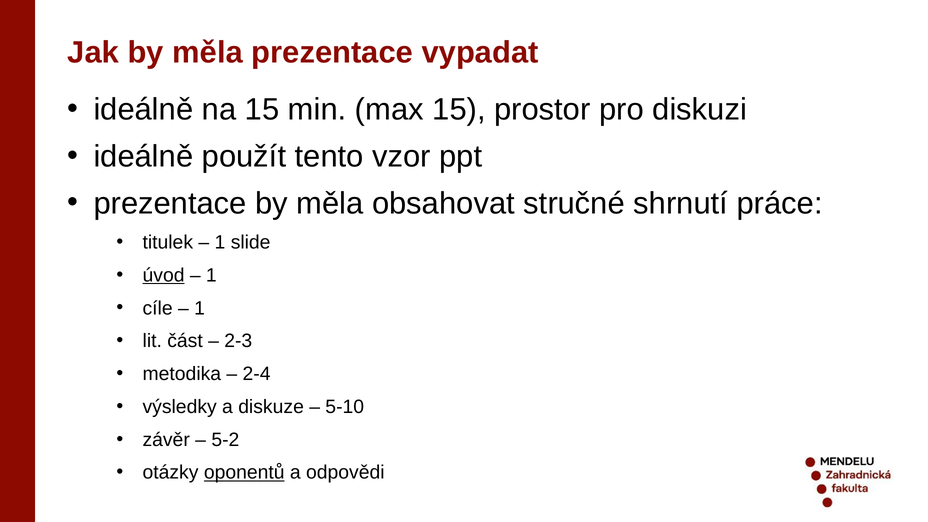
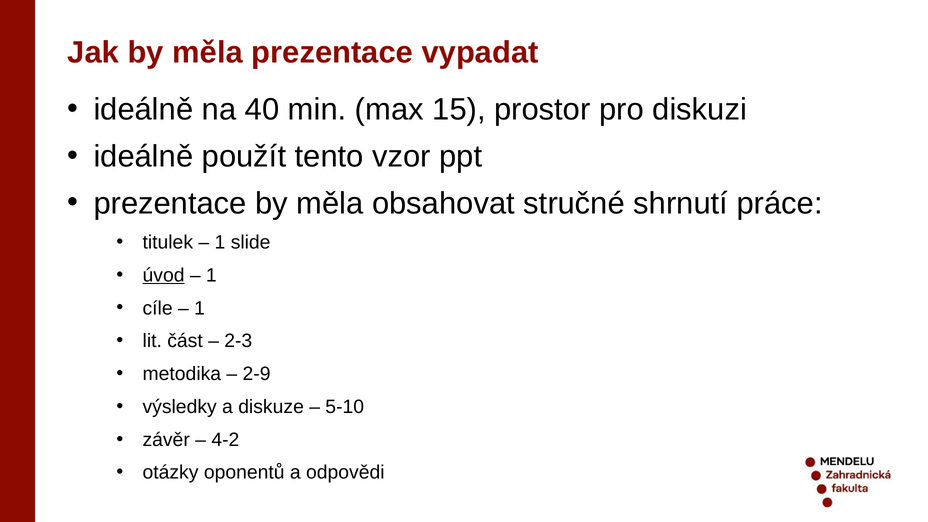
na 15: 15 -> 40 (262, 110)
2-4: 2-4 -> 2-9 (257, 374)
5-2: 5-2 -> 4-2 (225, 440)
oponentů underline: present -> none (244, 473)
